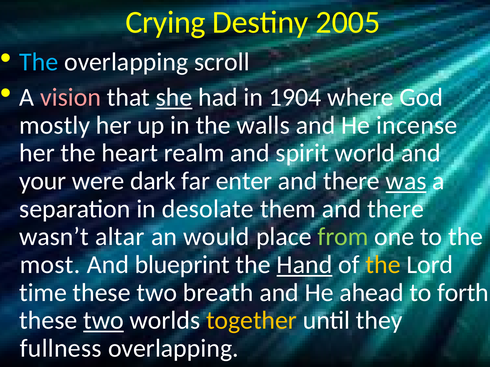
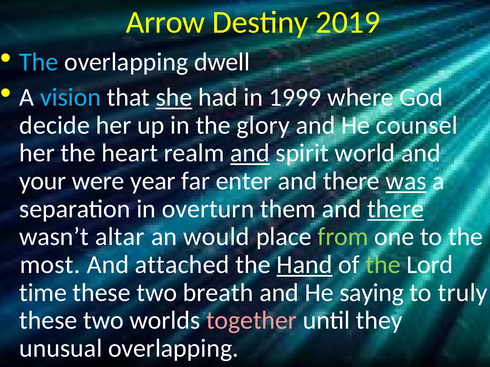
Crying: Crying -> Arrow (166, 22)
2005: 2005 -> 2019 (348, 22)
scroll: scroll -> dwell (222, 62)
vision colour: pink -> light blue (71, 97)
1904: 1904 -> 1999 (295, 97)
mostly: mostly -> decide (55, 125)
walls: walls -> glory (263, 125)
incense: incense -> counsel (417, 125)
and underline: none -> present (250, 153)
dark: dark -> year (153, 181)
desolate: desolate -> overturn (208, 209)
there underline: none -> present (396, 209)
blueprint: blueprint -> attached (182, 265)
the colour: yellow -> light green (383, 265)
ahead: ahead -> saying (372, 293)
forth: forth -> truly (463, 293)
two underline: present -> none (104, 321)
together colour: yellow -> pink (252, 321)
fullness: fullness -> unusual (61, 349)
